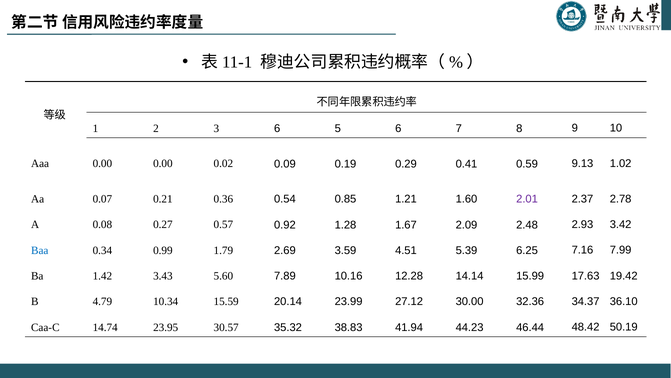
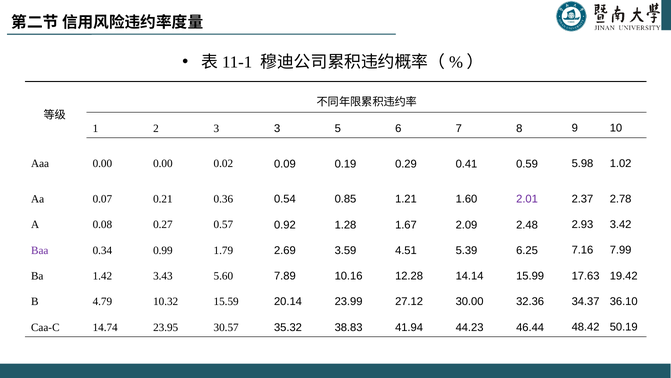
3 6: 6 -> 3 (277, 128)
9.13: 9.13 -> 5.98 (582, 163)
Baa colour: blue -> purple (40, 250)
10.34: 10.34 -> 10.32 (166, 301)
